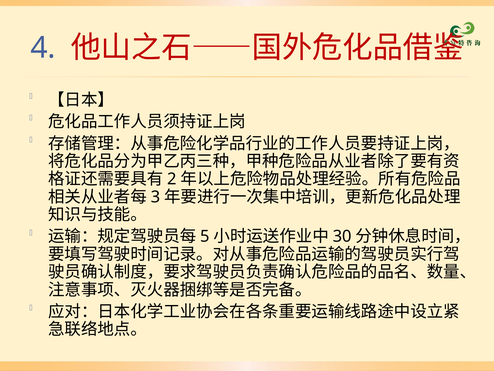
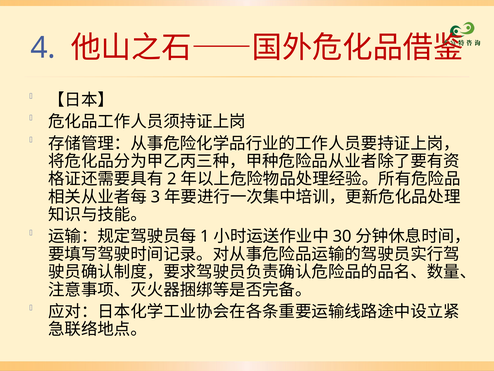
5: 5 -> 1 (205, 236)
